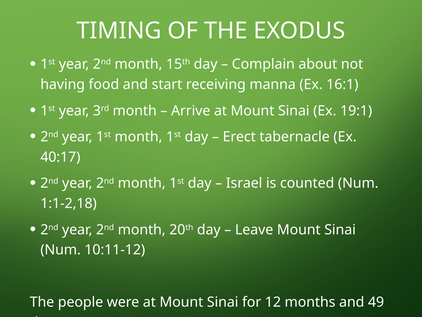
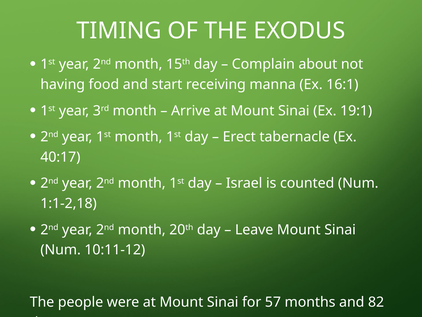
12: 12 -> 57 (273, 302)
49: 49 -> 82 (376, 302)
